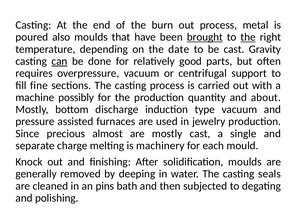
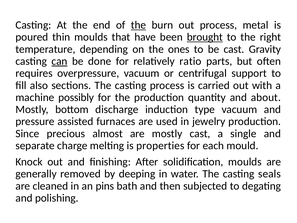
the underline: none -> present (139, 25)
also: also -> thin (61, 37)
the underline: present -> none (248, 37)
date: date -> ones (179, 49)
good: good -> ratio (190, 61)
fine: fine -> also (39, 85)
machinery: machinery -> properties (160, 145)
